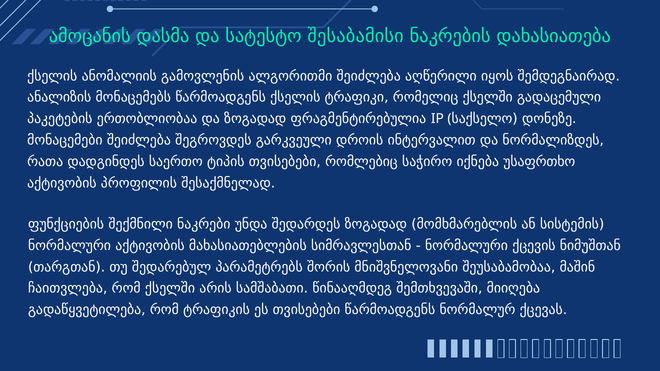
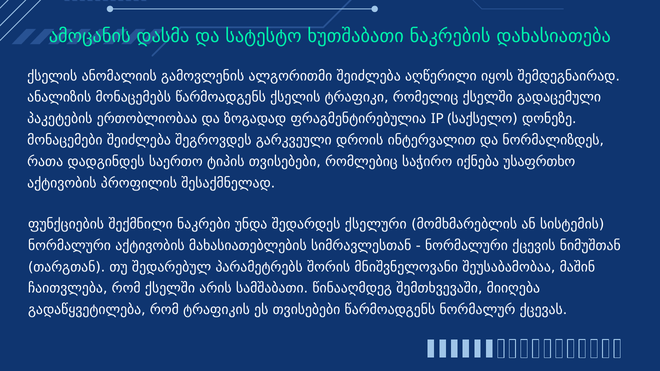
შესაბამისი: შესაბამისი -> ხუთშაბათი (356, 36)
შედარდეს ზოგადად: ზოგადად -> ქსელური (376, 224)
